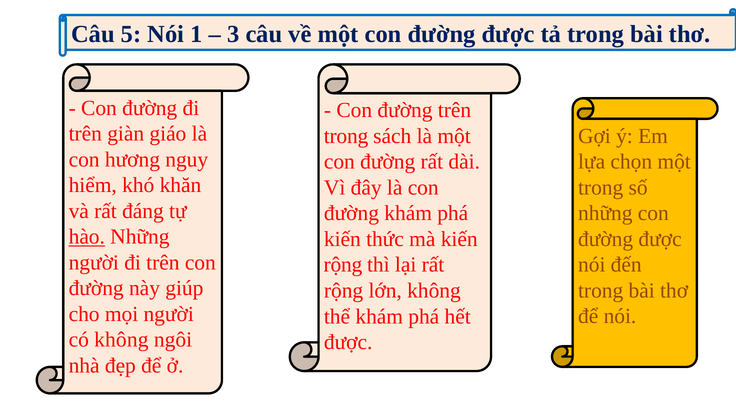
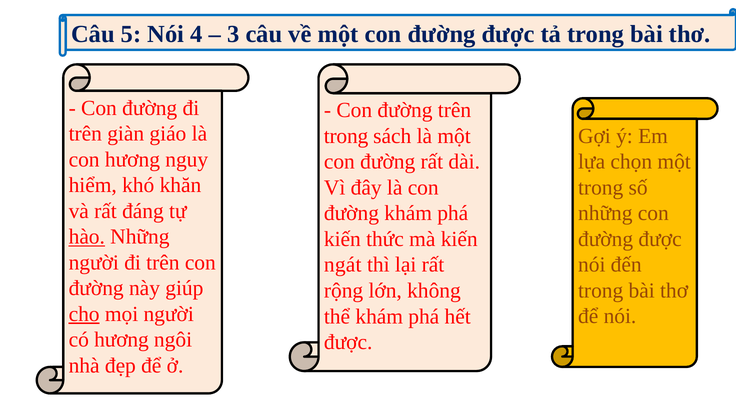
1: 1 -> 4 (196, 34)
rộng: rộng -> ngát (343, 265)
cho underline: none -> present (84, 314)
có không: không -> hương (122, 340)
